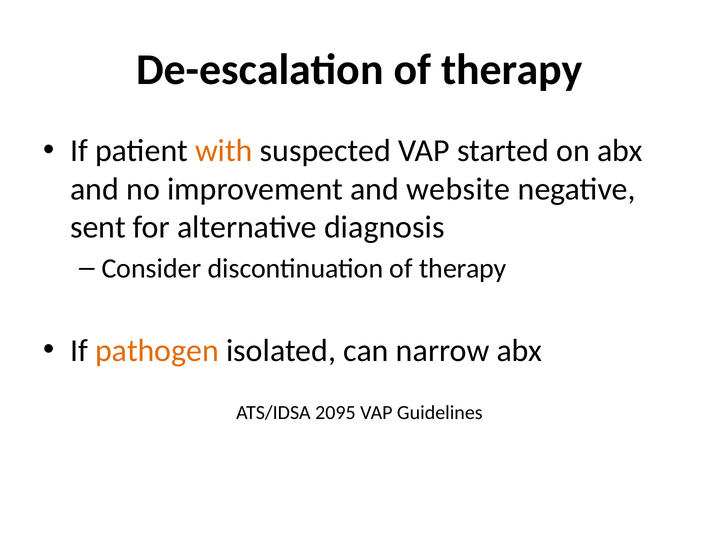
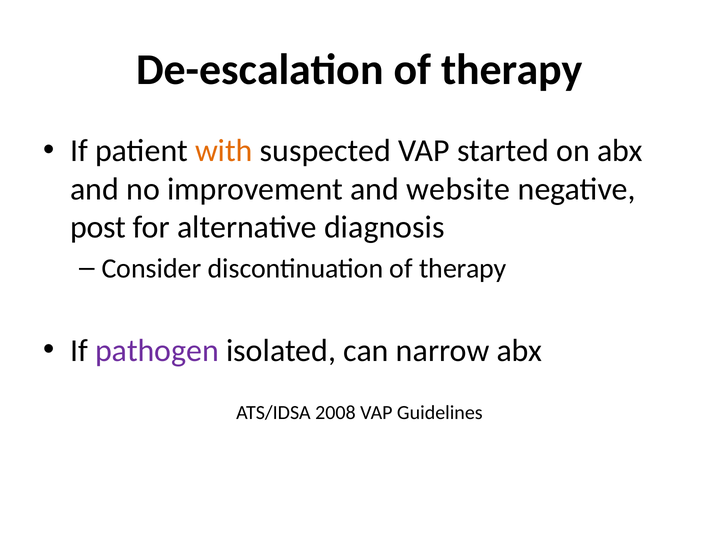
sent: sent -> post (98, 228)
pathogen colour: orange -> purple (157, 351)
2095: 2095 -> 2008 (335, 413)
